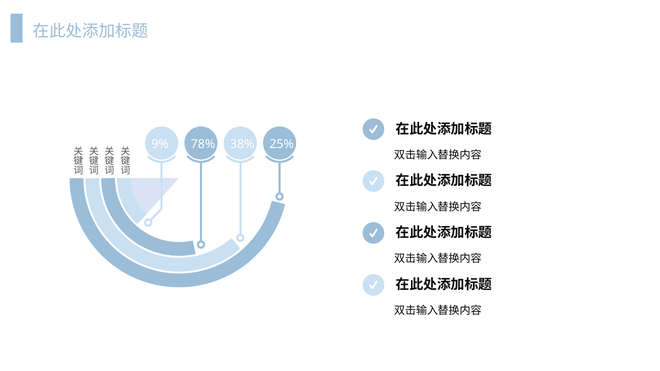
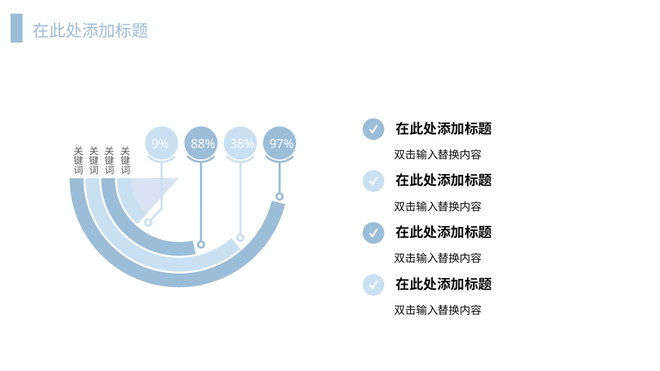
78%: 78% -> 88% (203, 144)
25%: 25% -> 97% (282, 144)
